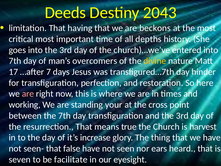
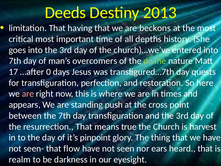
2043: 2043 -> 2013 (160, 13)
divine colour: yellow -> light green (155, 61)
7: 7 -> 0 (49, 72)
hinder: hinder -> quests (204, 72)
working: working -> appears (25, 105)
your: your -> push (114, 105)
increase: increase -> pinpoint (95, 137)
false: false -> flow (72, 148)
seven: seven -> realm (20, 159)
facilitate: facilitate -> darkness (71, 159)
